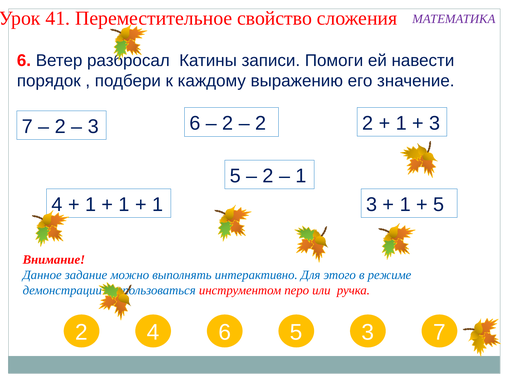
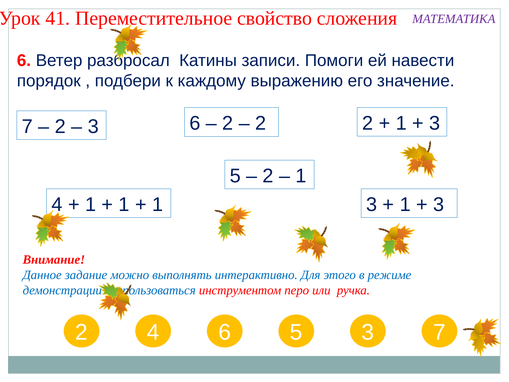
5: 5 -> 3 (439, 204)
